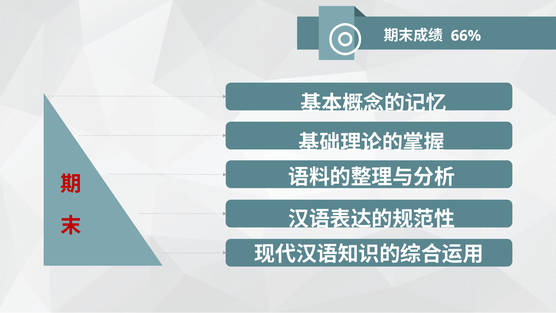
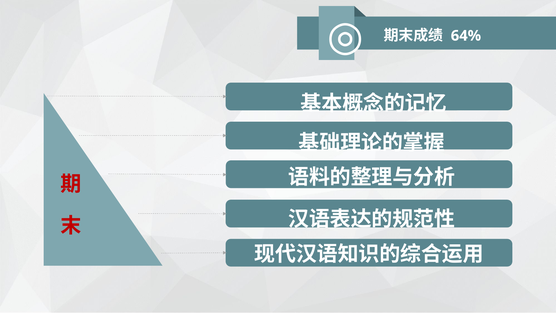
66%: 66% -> 64% (466, 36)
